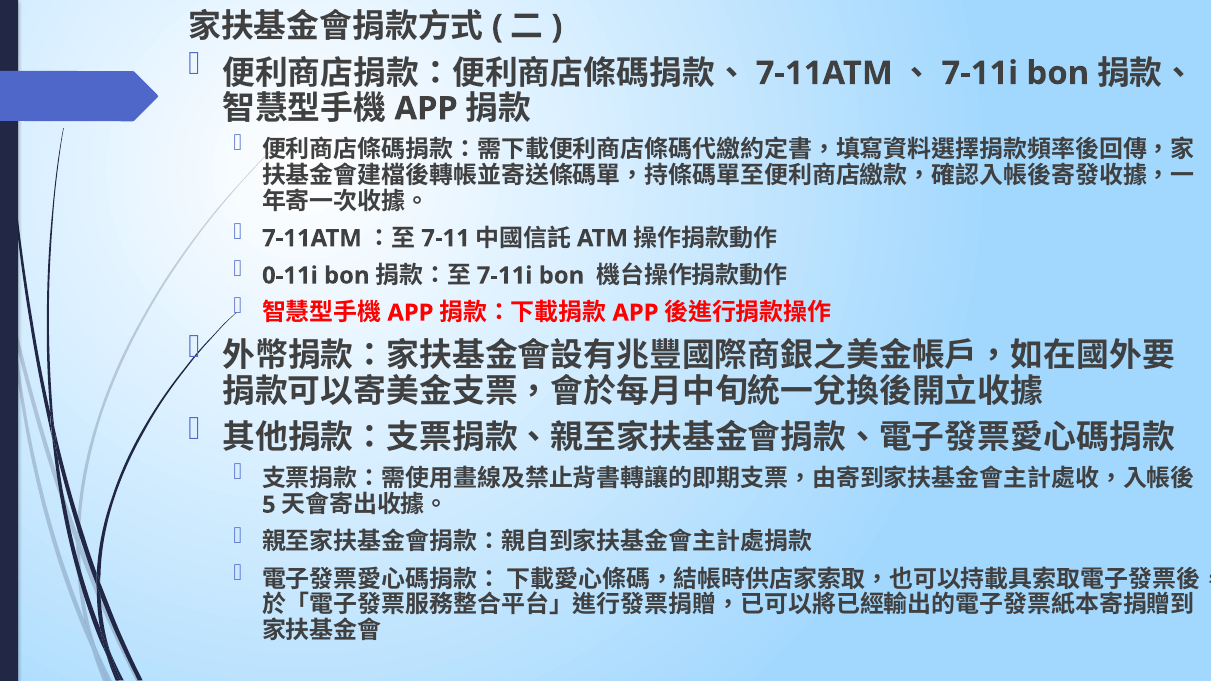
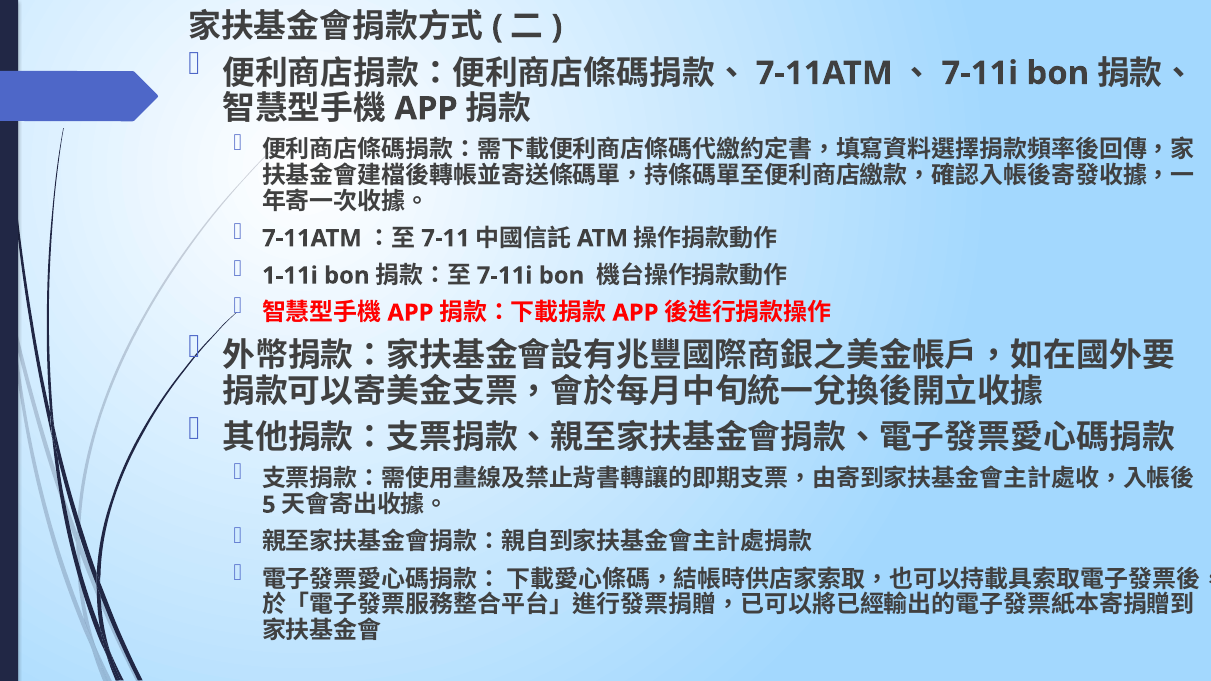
0-11i: 0-11i -> 1-11i (290, 276)
